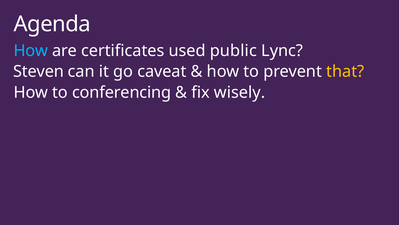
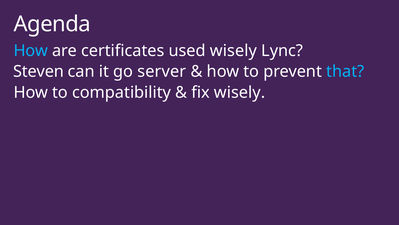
used public: public -> wisely (233, 51)
caveat: caveat -> server (162, 71)
that colour: yellow -> light blue (345, 71)
conferencing: conferencing -> compatibility (122, 92)
